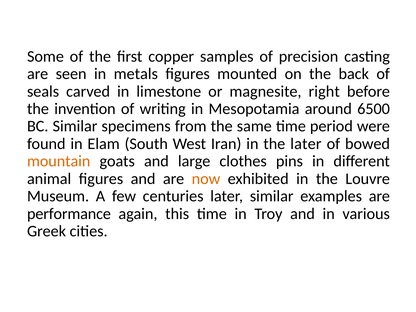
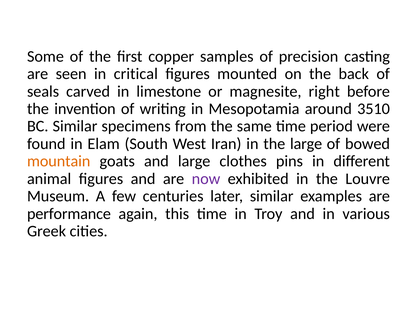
metals: metals -> critical (136, 74)
6500: 6500 -> 3510 (374, 109)
the later: later -> large (306, 144)
now colour: orange -> purple (206, 179)
